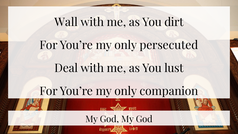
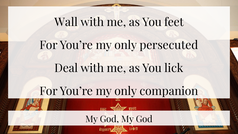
dirt: dirt -> feet (174, 22)
lust: lust -> lick (174, 68)
